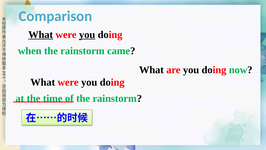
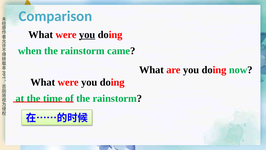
What underline: present -> none (41, 35)
